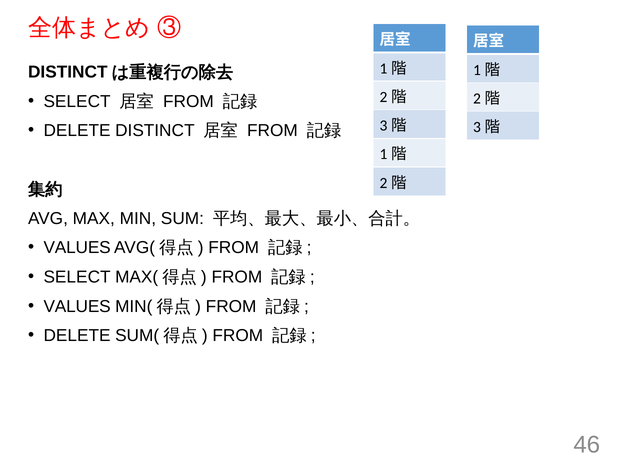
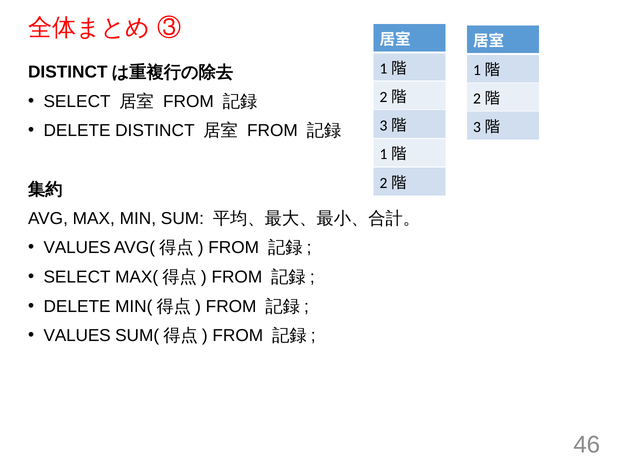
VALUES: VALUES -> DELETE (77, 306)
DELETE: DELETE -> VALUES (77, 336)
